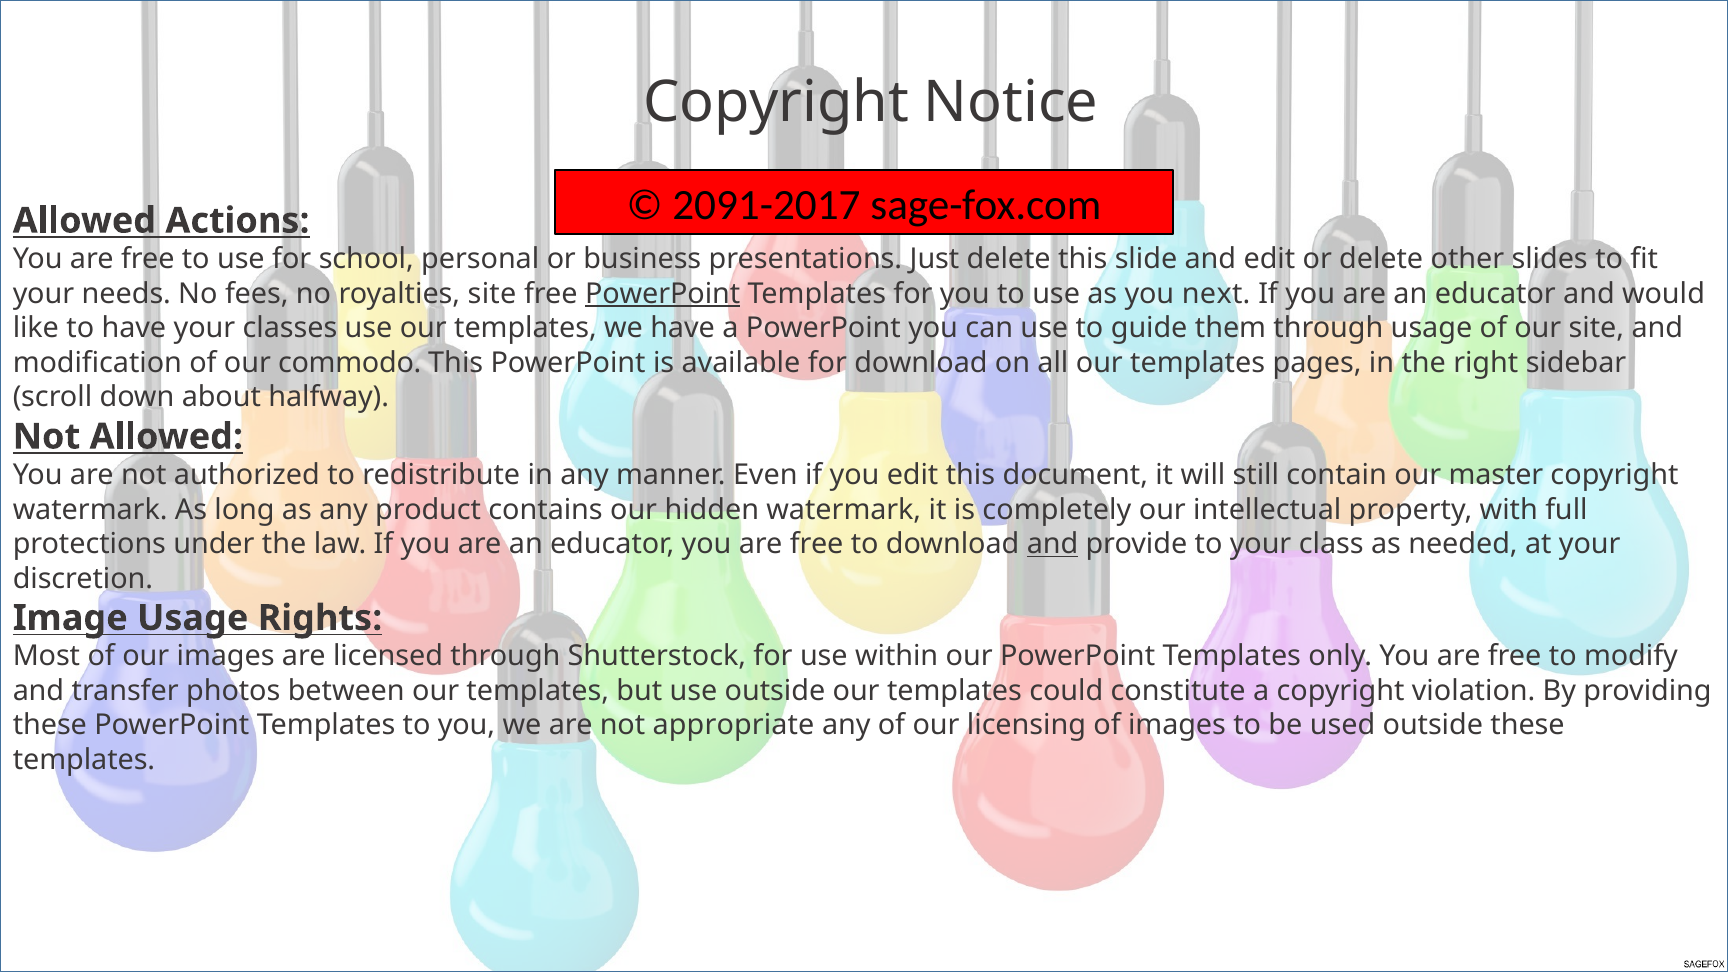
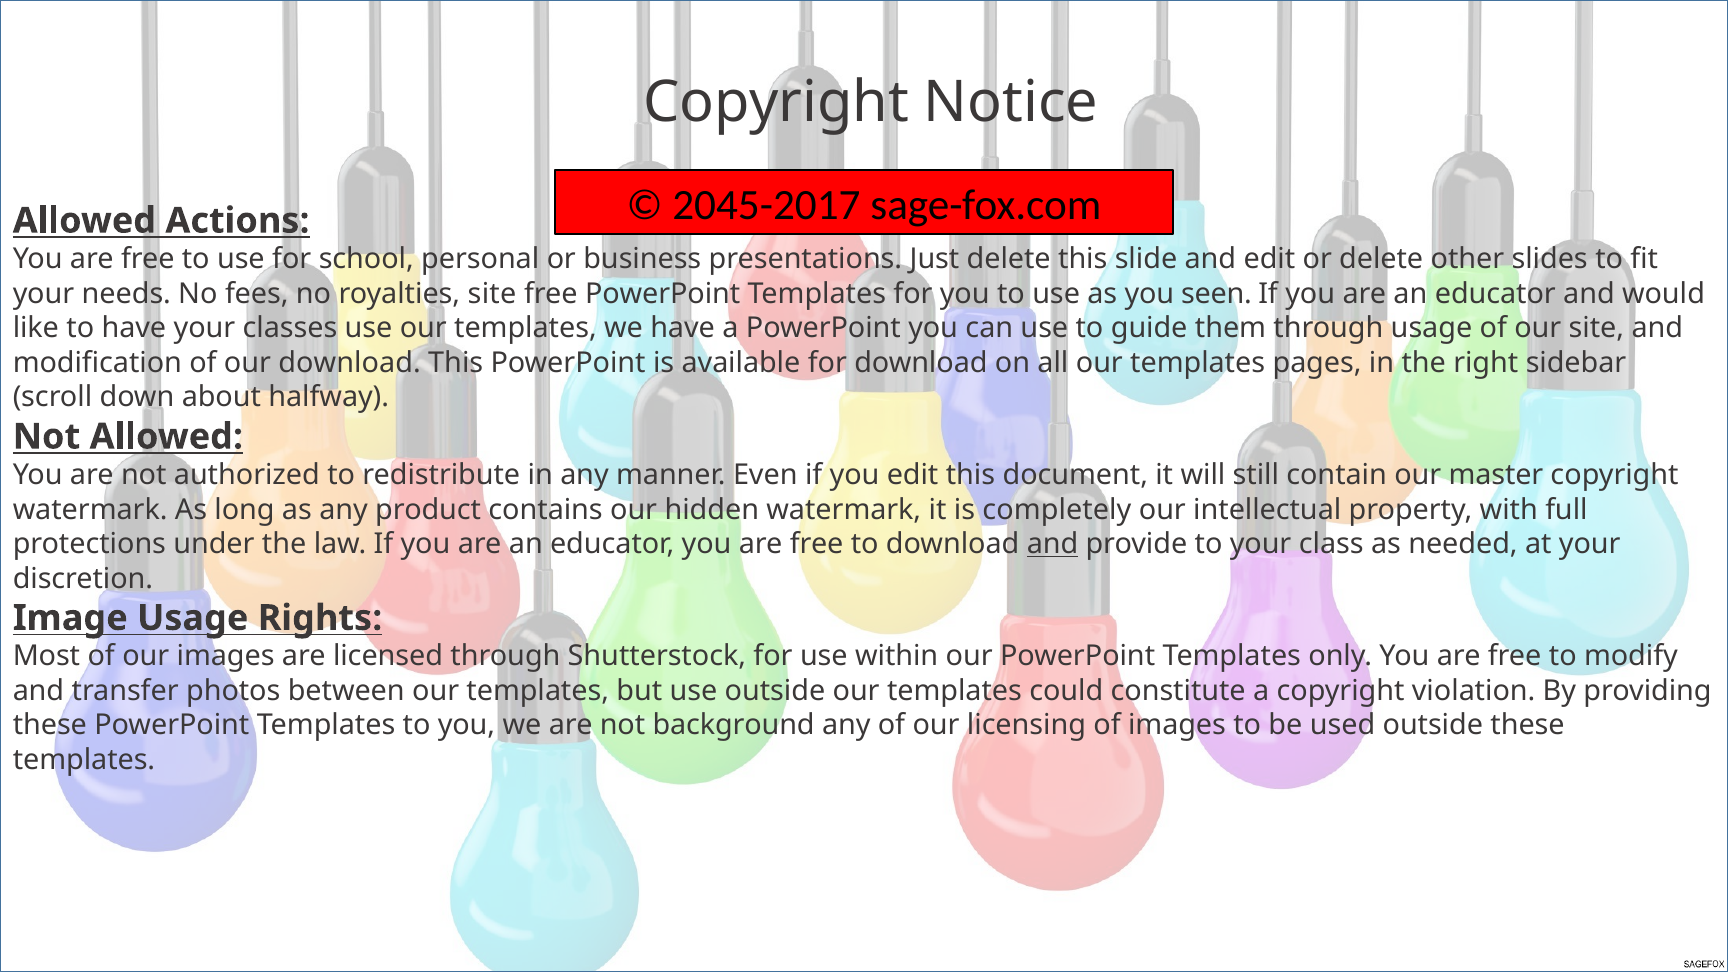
2091-2017: 2091-2017 -> 2045-2017 (766, 205)
PowerPoint underline: present -> none (663, 294)
next: next -> seen (1216, 294)
our commodo: commodo -> download (350, 363)
appropriate: appropriate -> background (734, 725)
